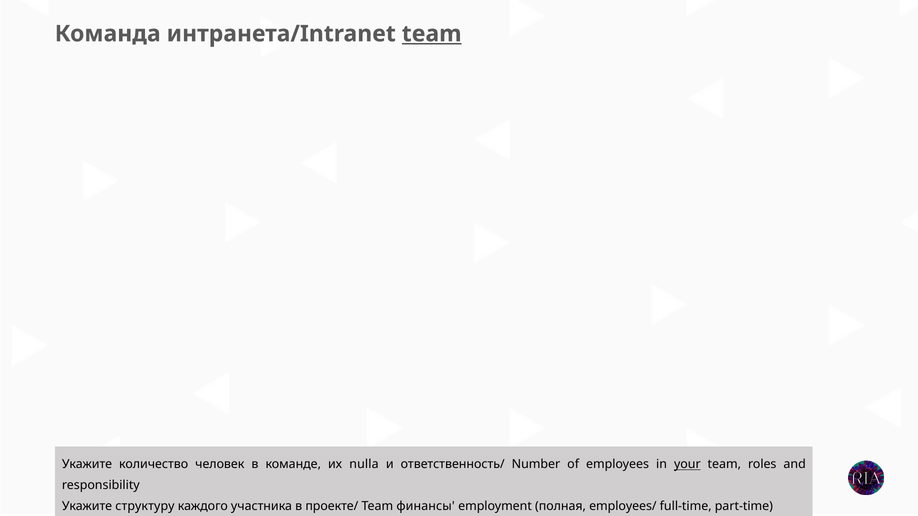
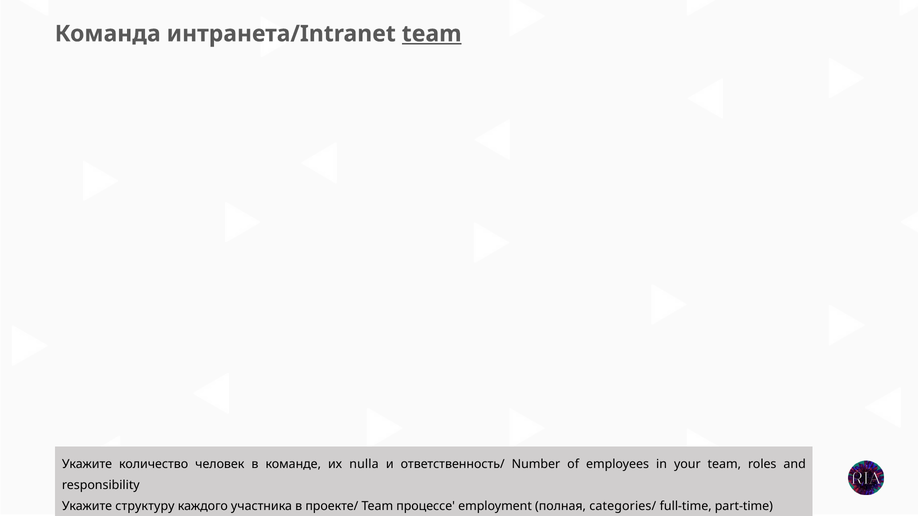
your underline: present -> none (687, 465)
финансы: финансы -> процессе (426, 506)
employees/: employees/ -> categories/ (623, 506)
